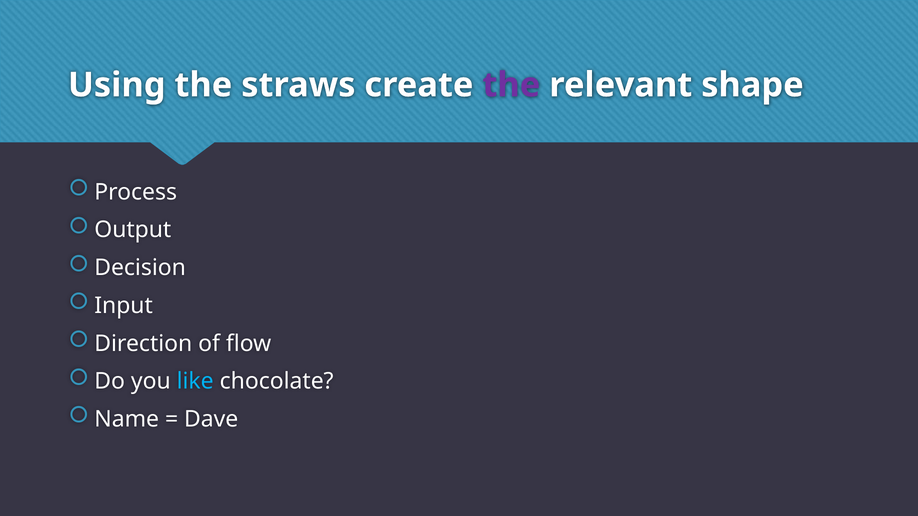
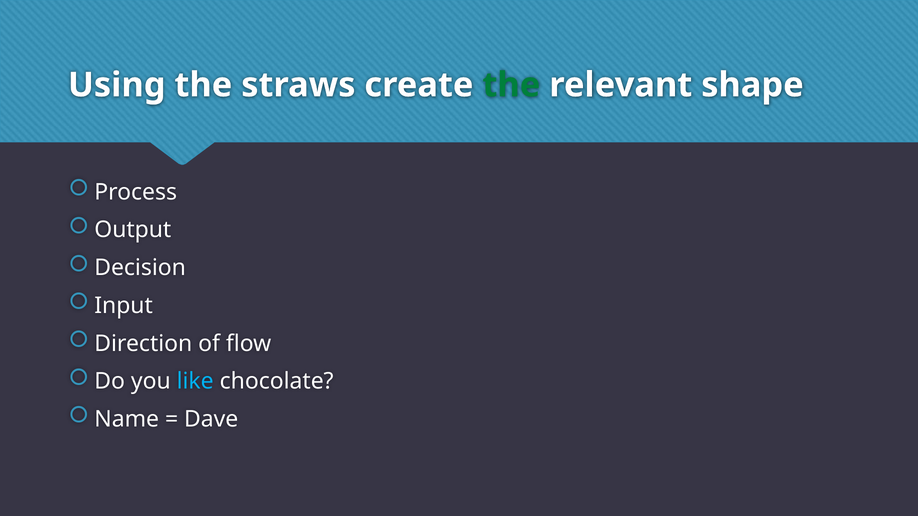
the colour: purple -> green (511, 85)
